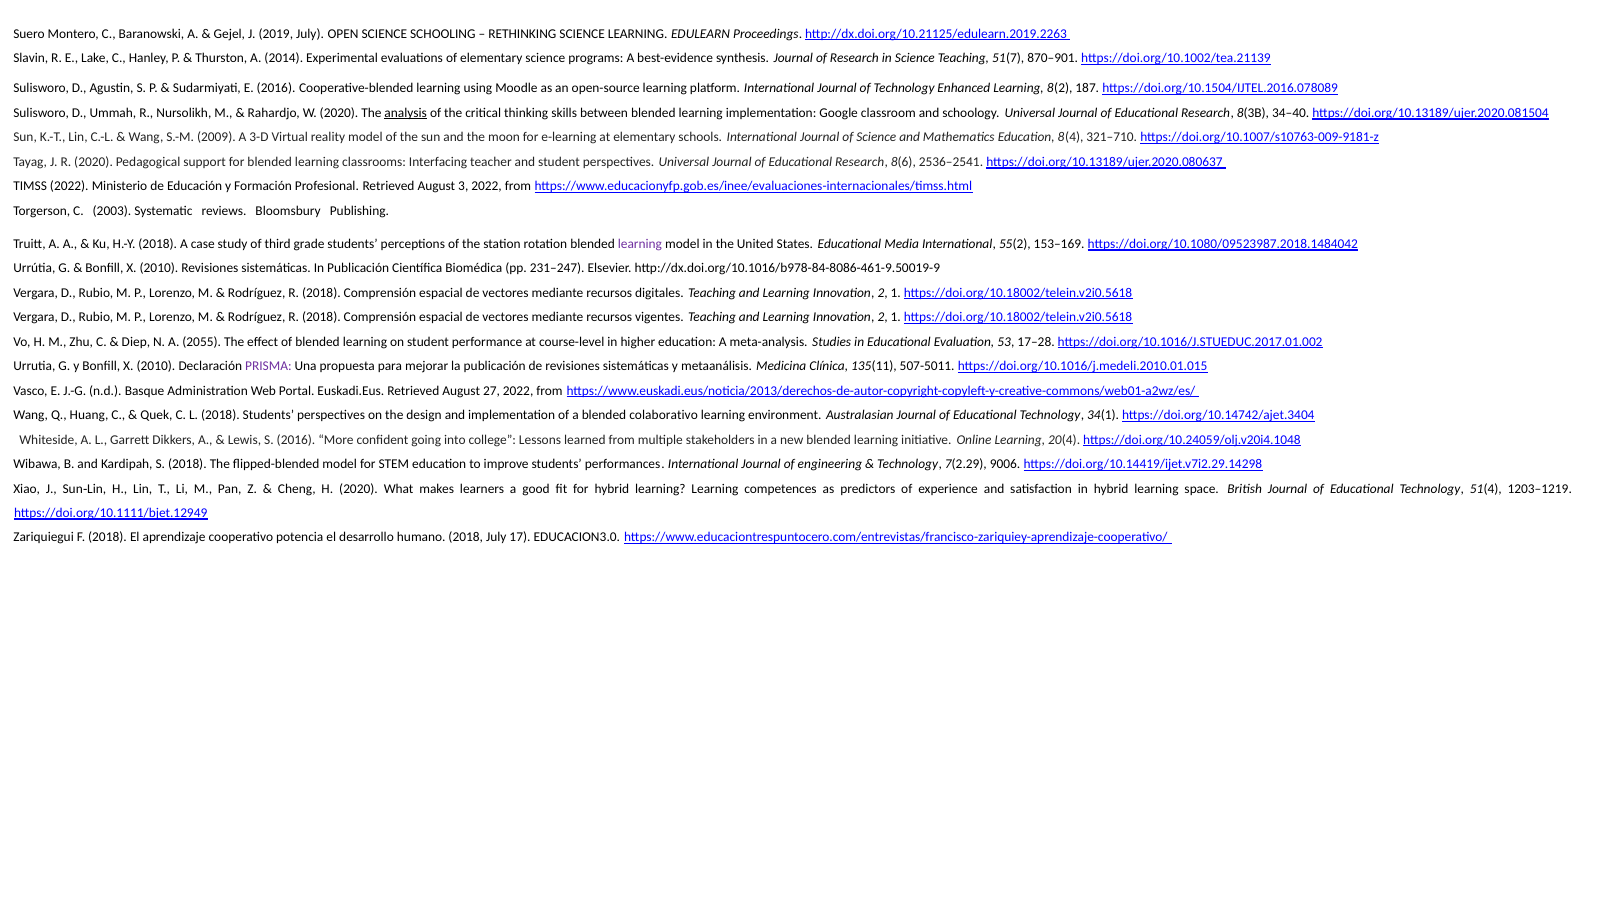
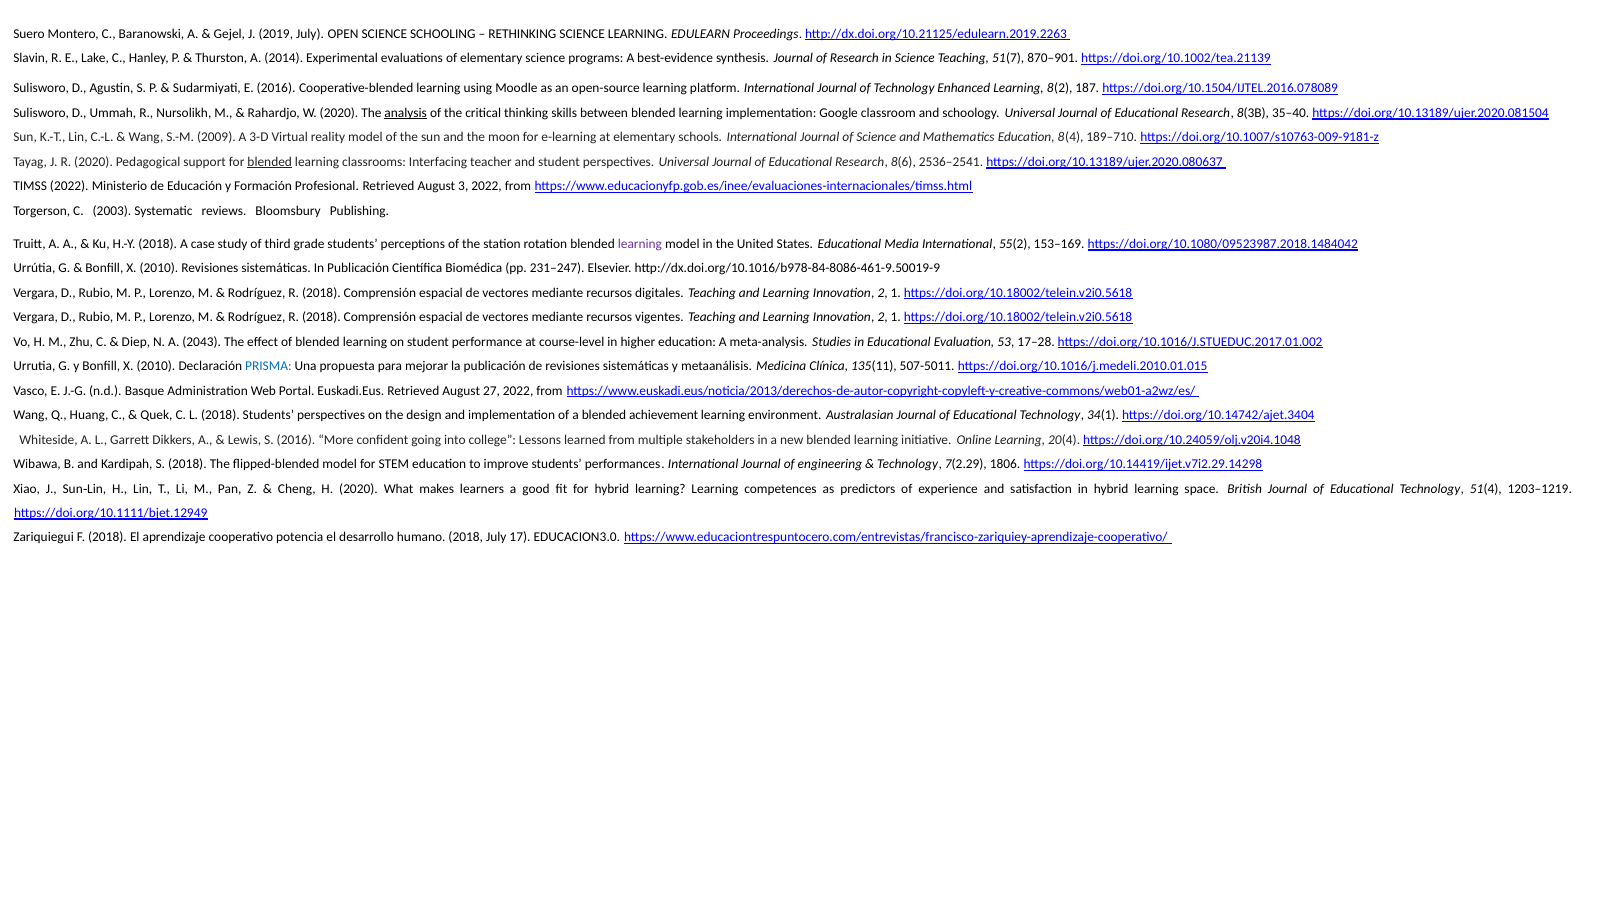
34–40: 34–40 -> 35–40 (1291, 113)
321–710: 321–710 -> 189–710 (1112, 138)
blended underline: none -> present (270, 162)
2055: 2055 -> 2043 (202, 342)
PRISMA colour: purple -> blue (268, 366)
colaborativo: colaborativo -> achievement (664, 415)
9006: 9006 -> 1806 (1005, 464)
